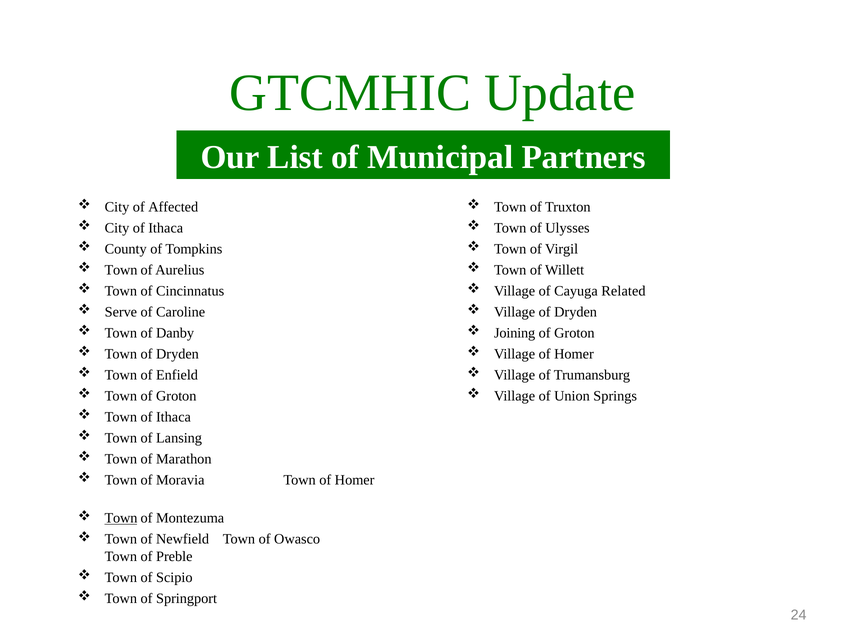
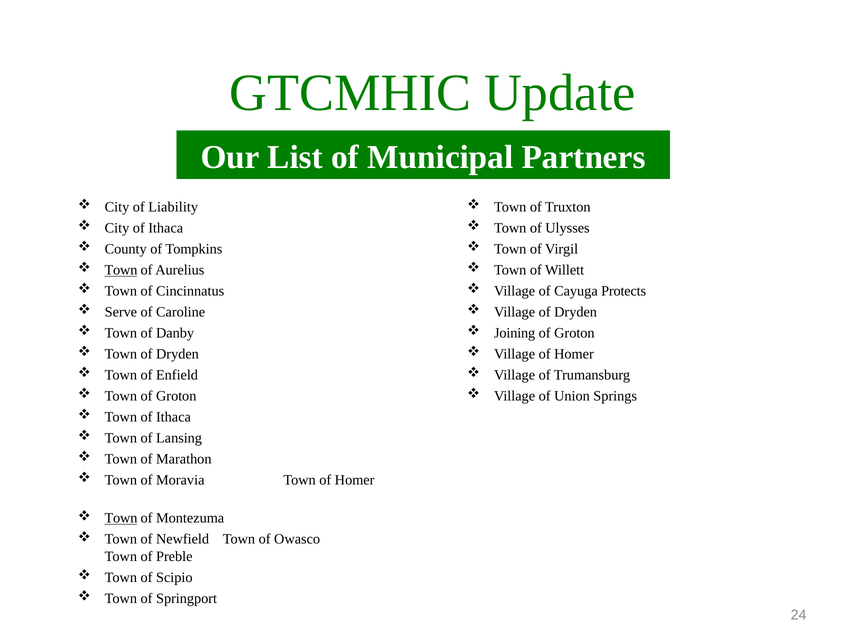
Affected: Affected -> Liability (173, 207)
Town underline: none -> present (121, 270)
Related: Related -> Protects (624, 291)
